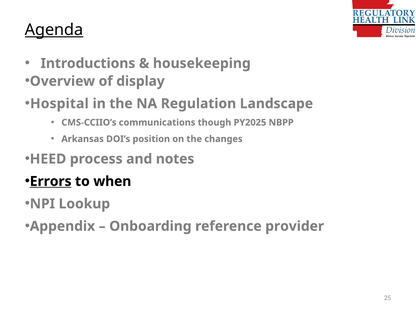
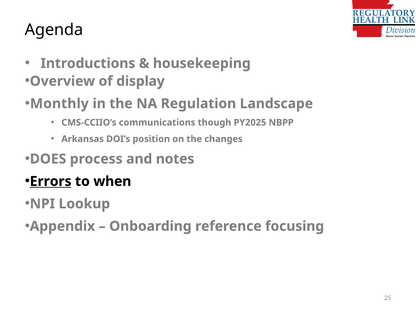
Agenda underline: present -> none (54, 30)
Hospital: Hospital -> Monthly (59, 104)
HEED: HEED -> DOES (48, 159)
provider: provider -> focusing (295, 226)
